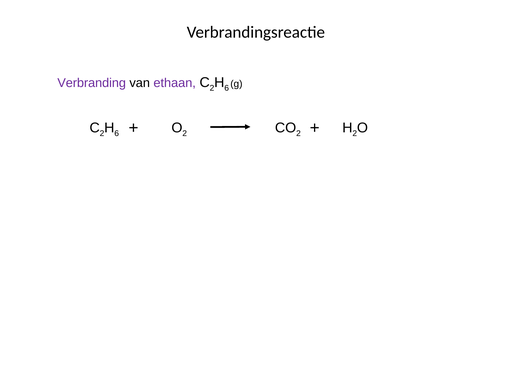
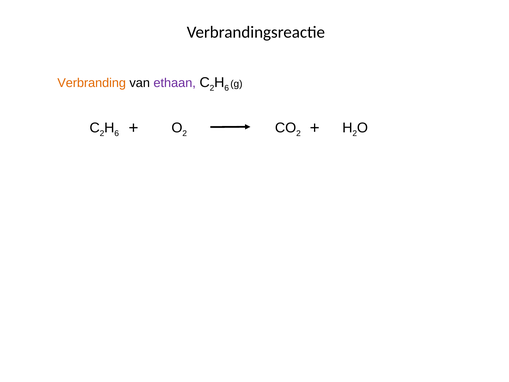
Verbranding colour: purple -> orange (92, 83)
